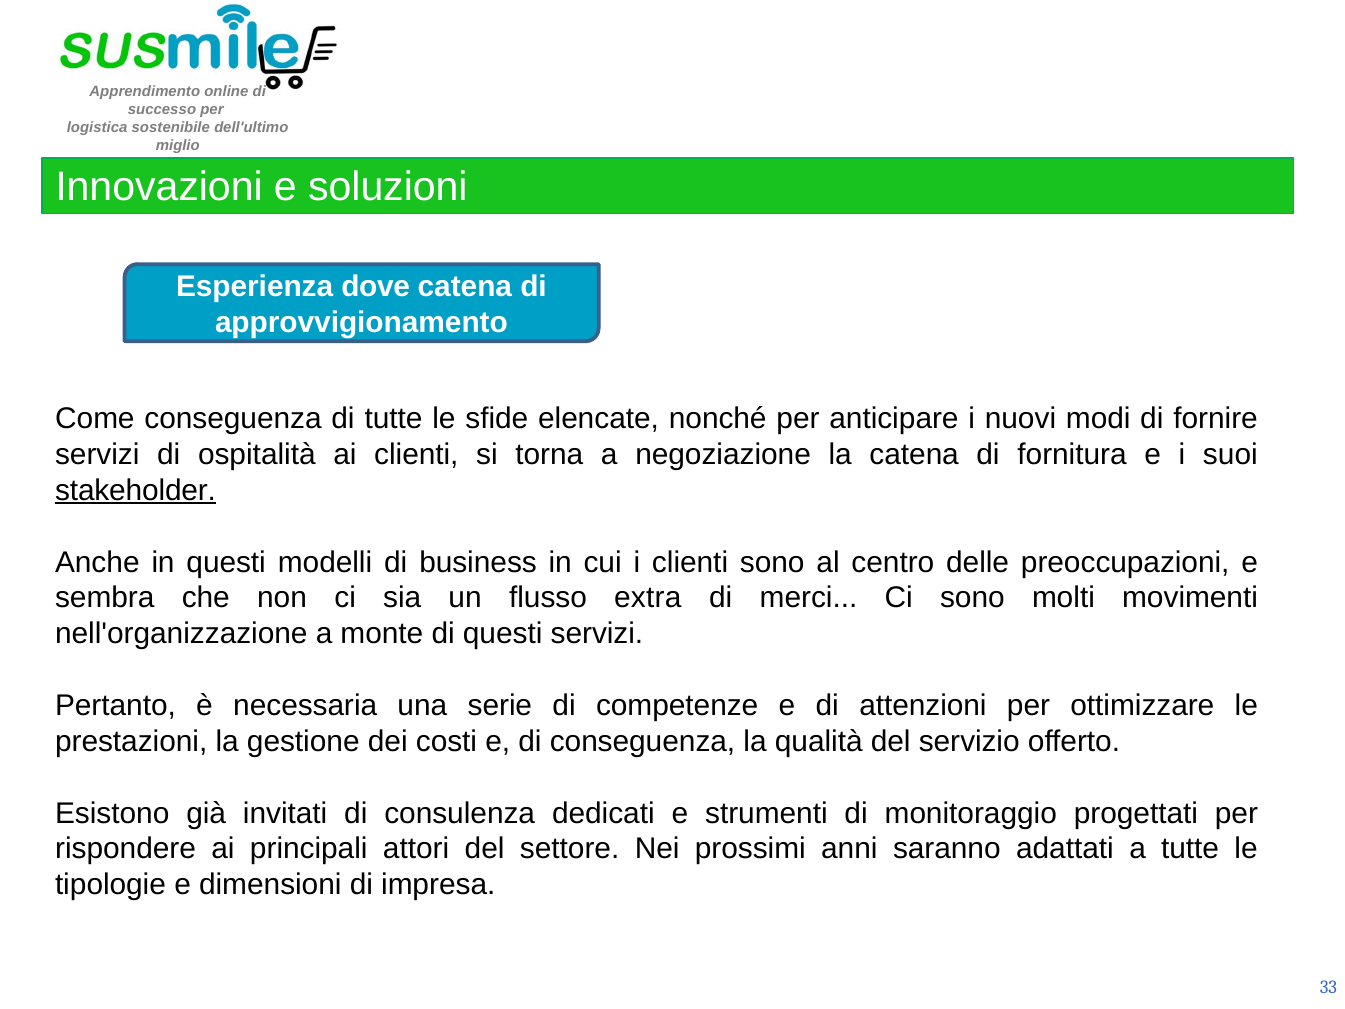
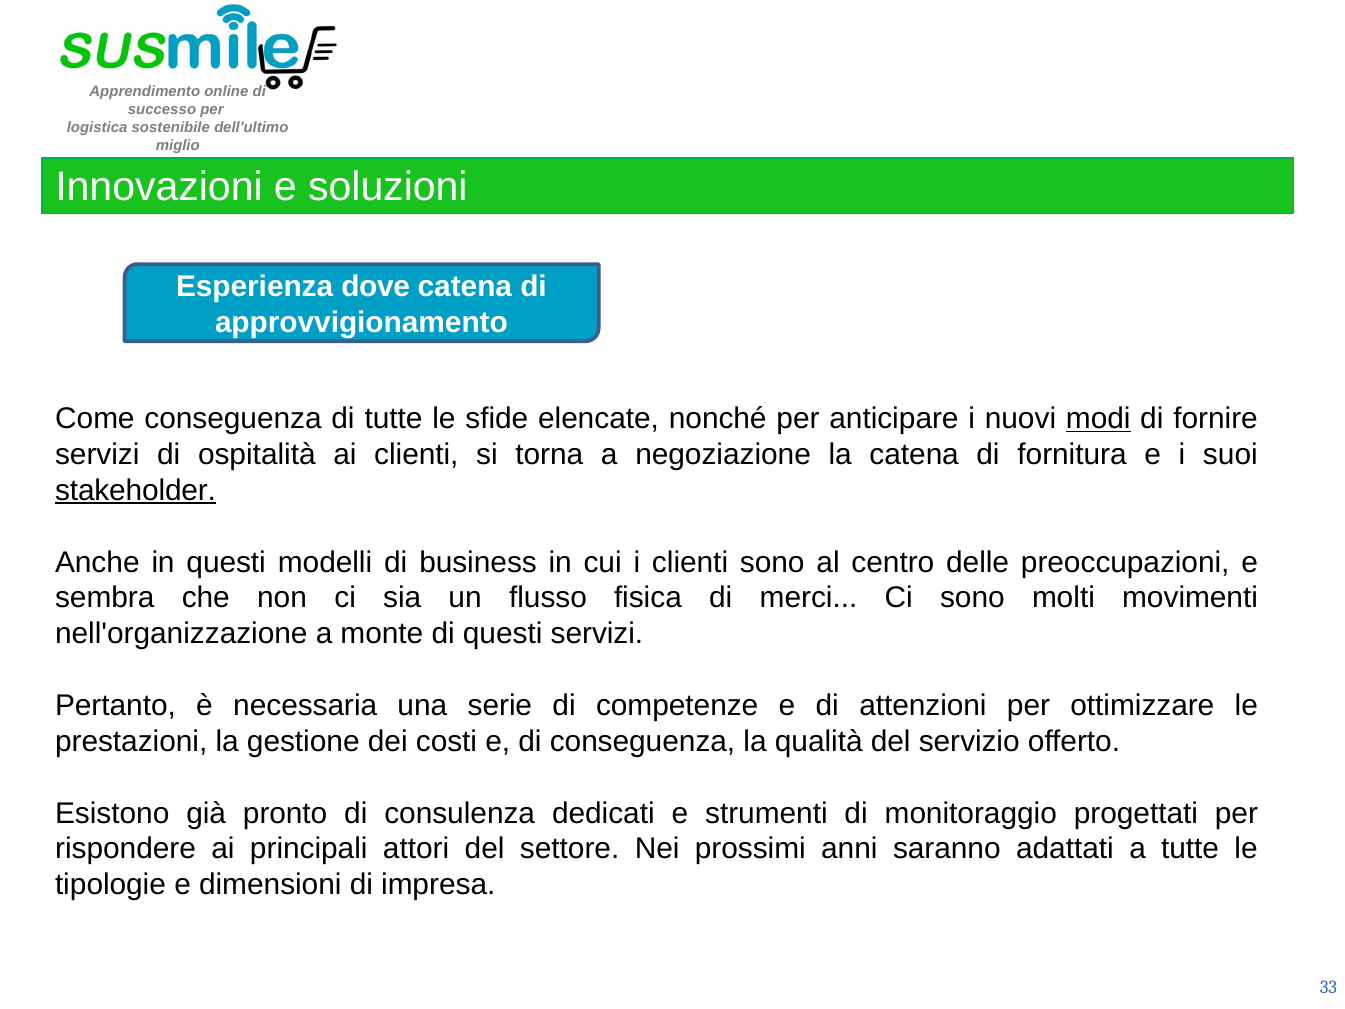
modi underline: none -> present (1098, 419)
extra: extra -> fisica (648, 598)
invitati: invitati -> pronto (285, 813)
